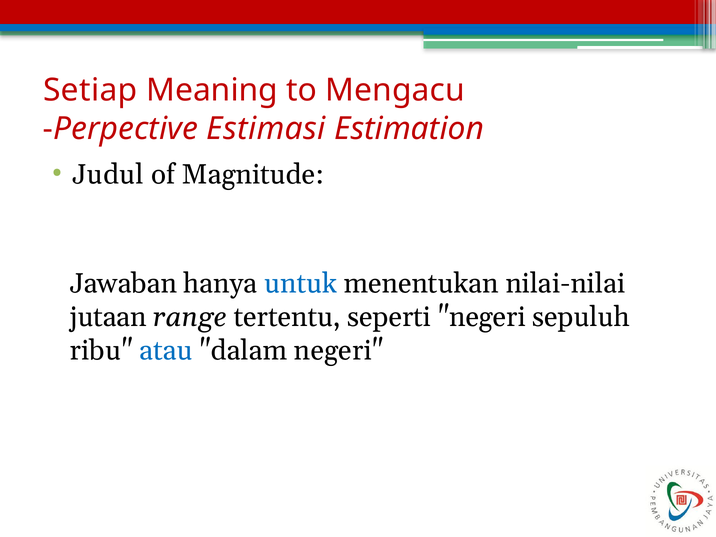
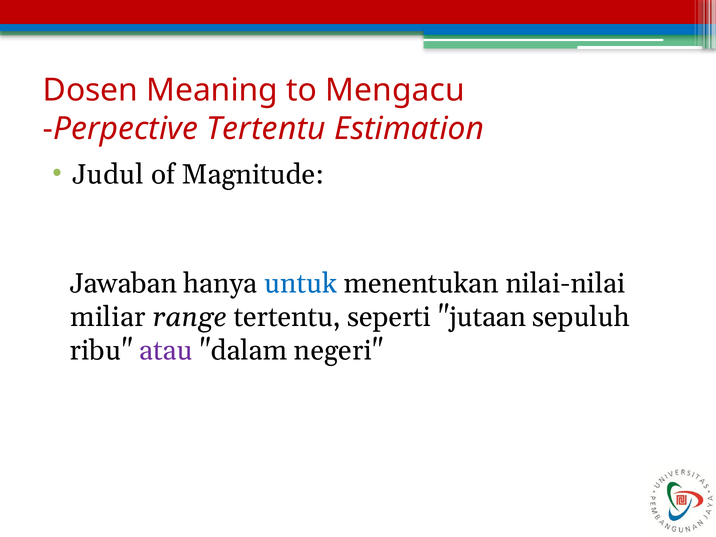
Setiap: Setiap -> Dosen (90, 90)
Perpective Estimasi: Estimasi -> Tertentu (266, 129)
jutaan: jutaan -> miliar (108, 317)
seperti negeri: negeri -> jutaan (482, 317)
atau colour: blue -> purple (166, 351)
